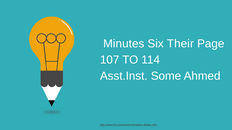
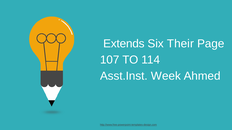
Minutes: Minutes -> Extends (124, 44)
Some: Some -> Week (166, 76)
